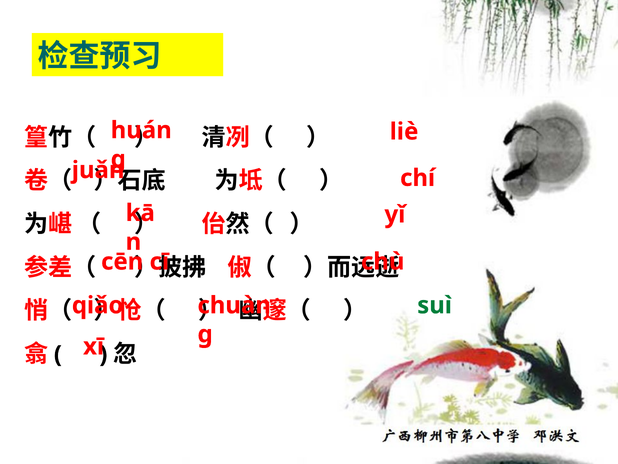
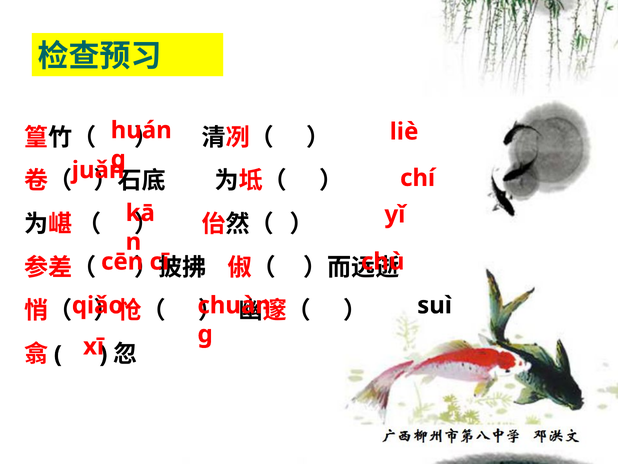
suì colour: green -> black (435, 305)
